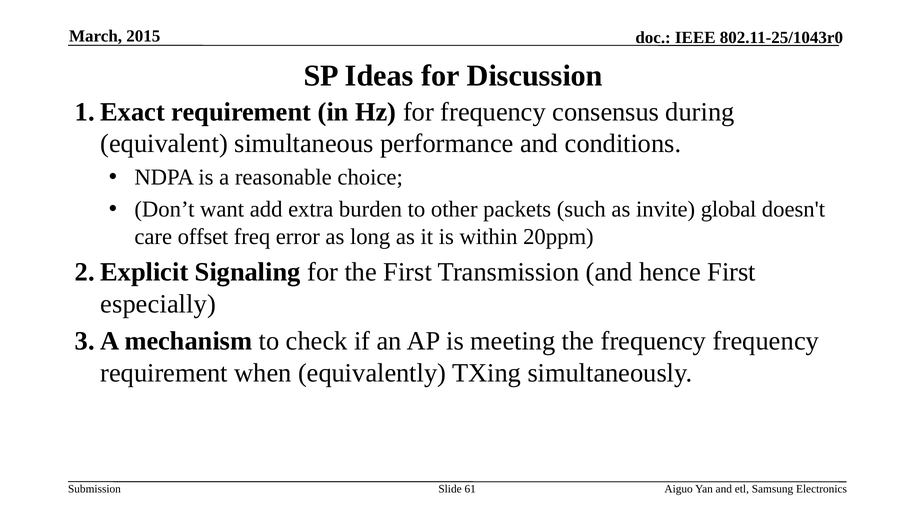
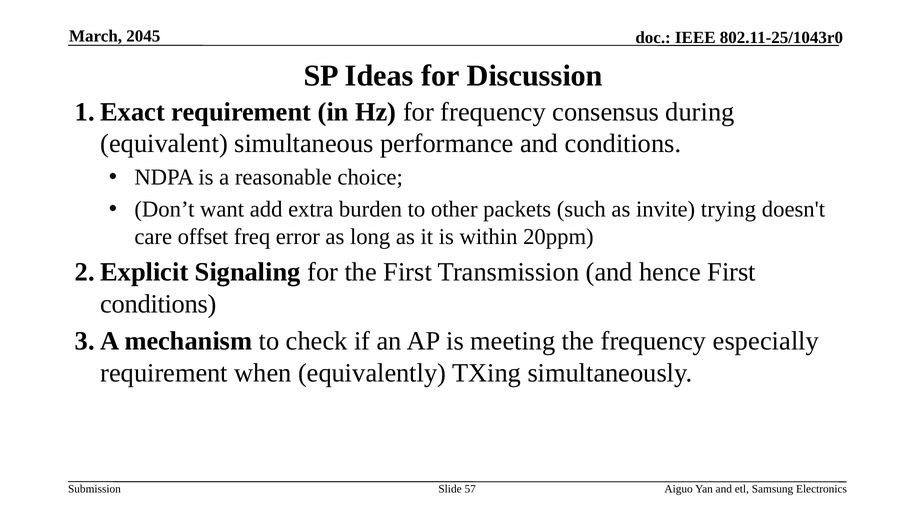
2015: 2015 -> 2045 (143, 36)
global: global -> trying (728, 209)
especially: especially -> conditions (158, 304)
frequency frequency: frequency -> especially (766, 341)
61: 61 -> 57 (470, 489)
